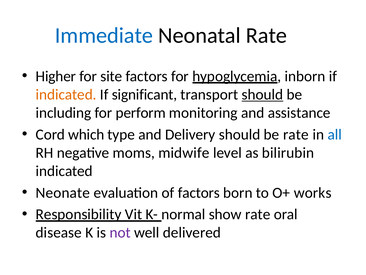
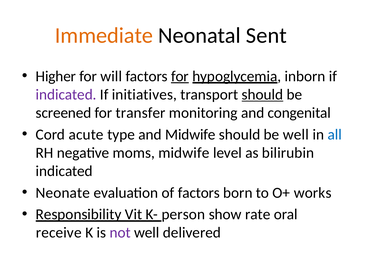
Immediate colour: blue -> orange (104, 35)
Neonatal Rate: Rate -> Sent (266, 35)
site: site -> will (111, 76)
for underline: none -> present (180, 76)
indicated colour: orange -> purple (66, 94)
significant: significant -> initiatives (144, 94)
including: including -> screened (64, 113)
perform: perform -> transfer (141, 113)
assistance: assistance -> congenital (299, 113)
which: which -> acute (86, 134)
and Delivery: Delivery -> Midwife (190, 134)
be rate: rate -> well (296, 134)
normal: normal -> person (183, 214)
disease: disease -> receive (59, 232)
